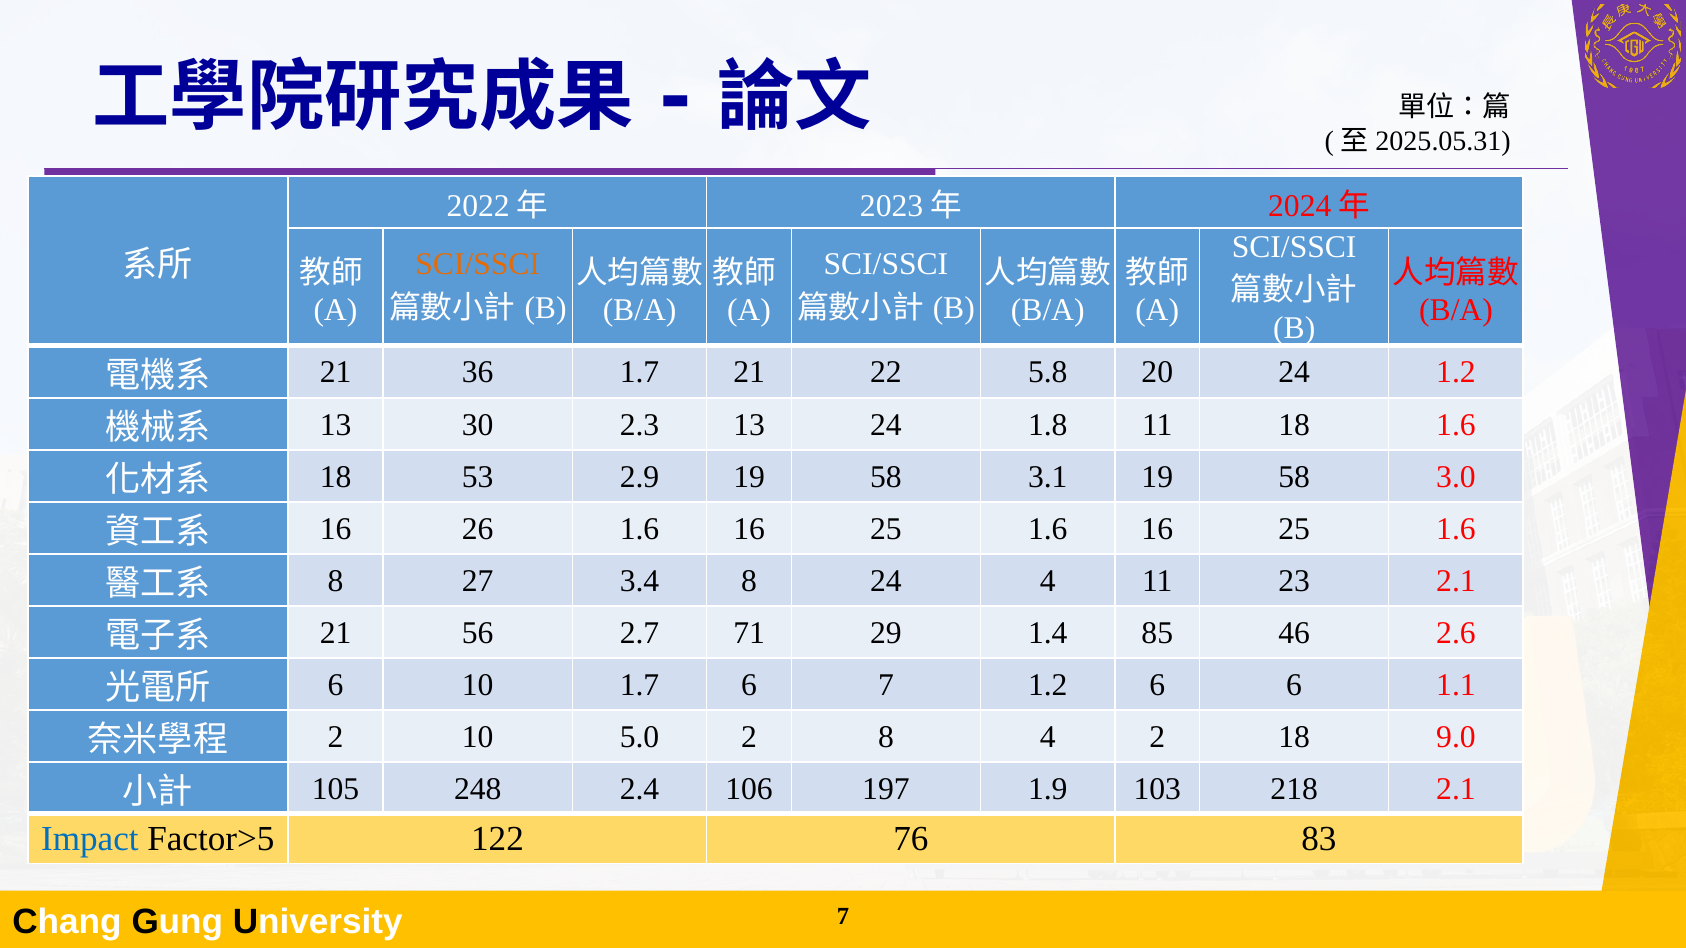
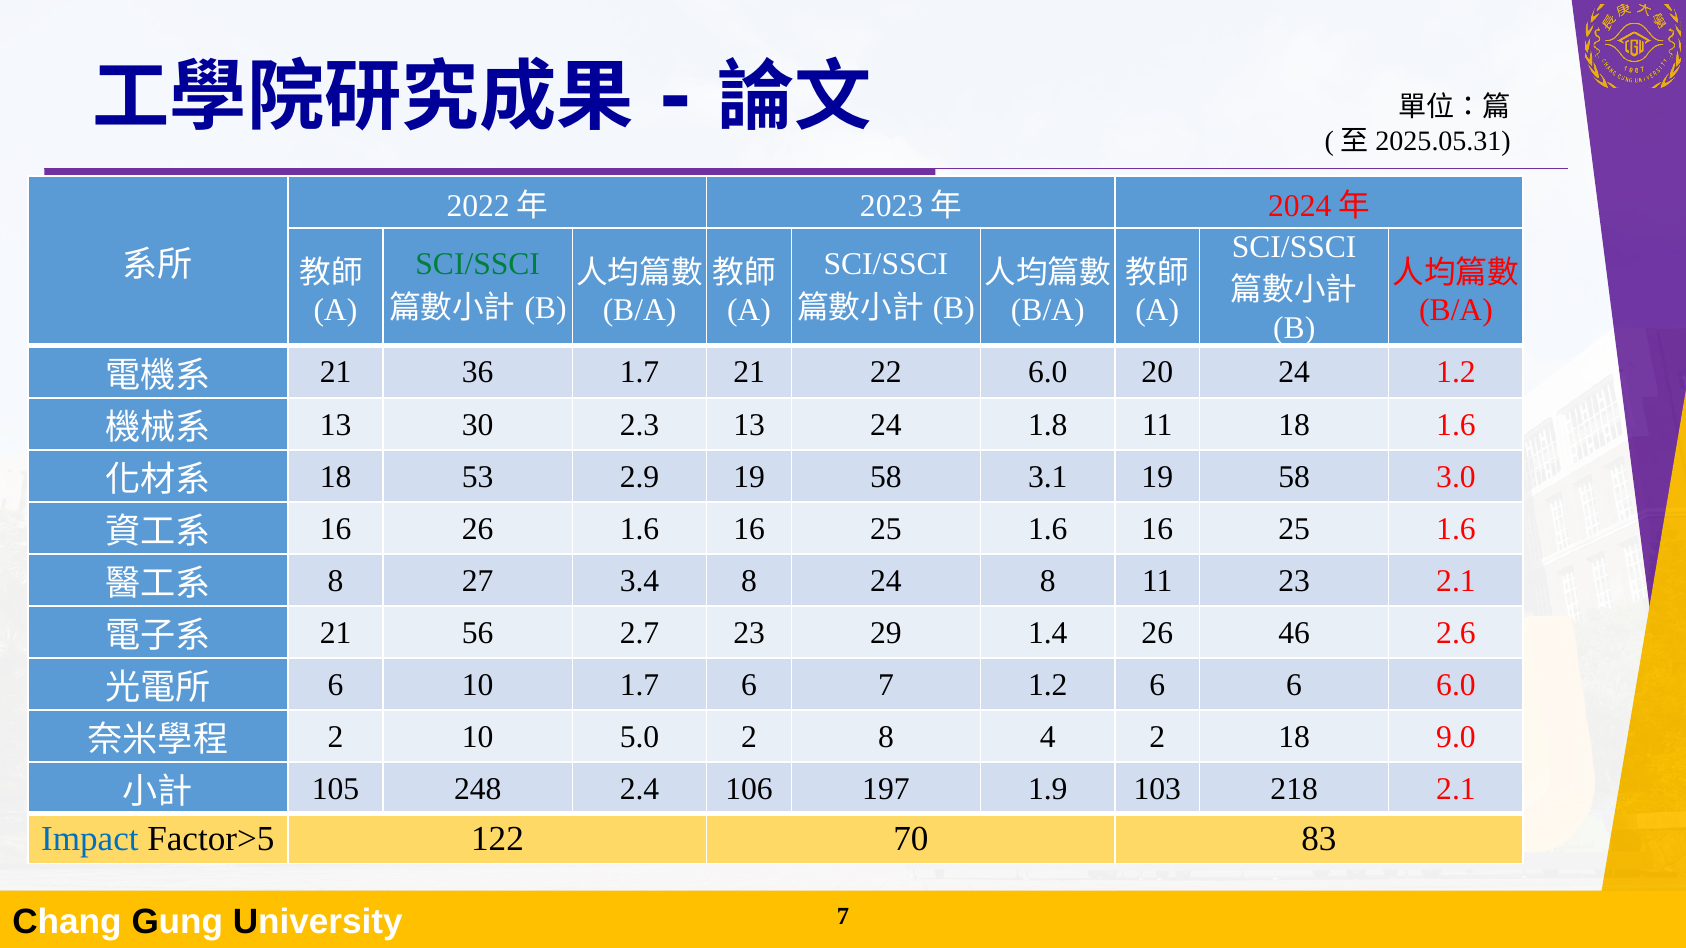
SCI/SSCI colour: orange -> green (478, 265)
22 5.8: 5.8 -> 6.0 (1048, 373)
24 4: 4 -> 8 (1048, 581)
2.7 71: 71 -> 23 (749, 633)
1.4 85: 85 -> 26 (1157, 633)
6 1.1: 1.1 -> 6.0 (1456, 685)
76: 76 -> 70 (911, 840)
